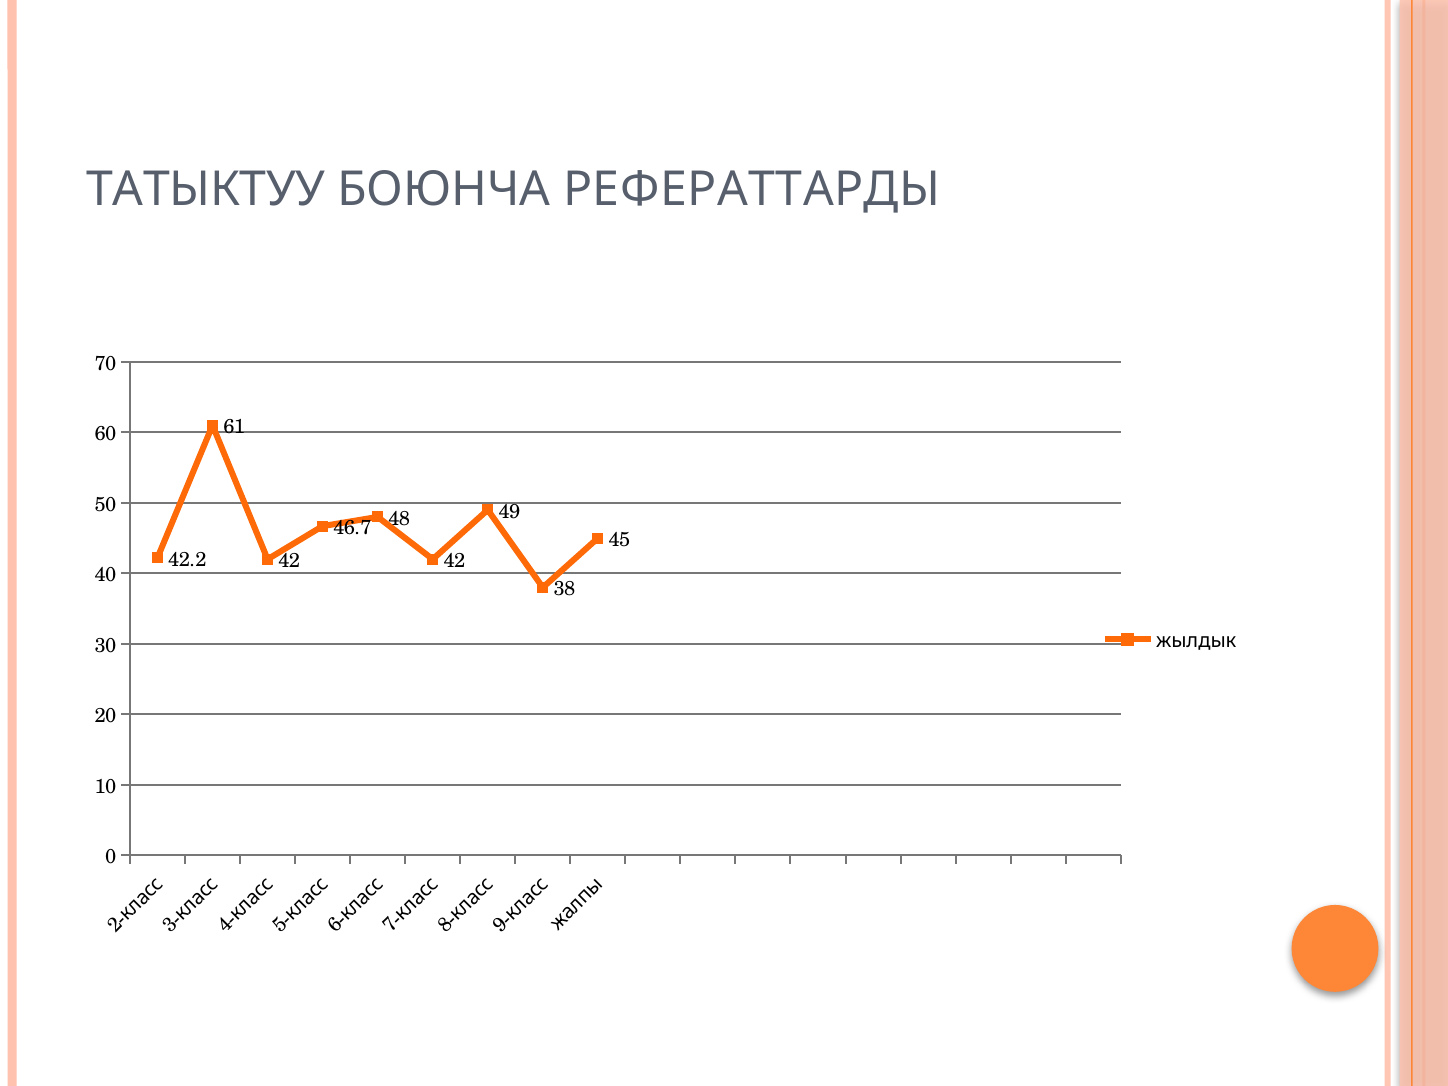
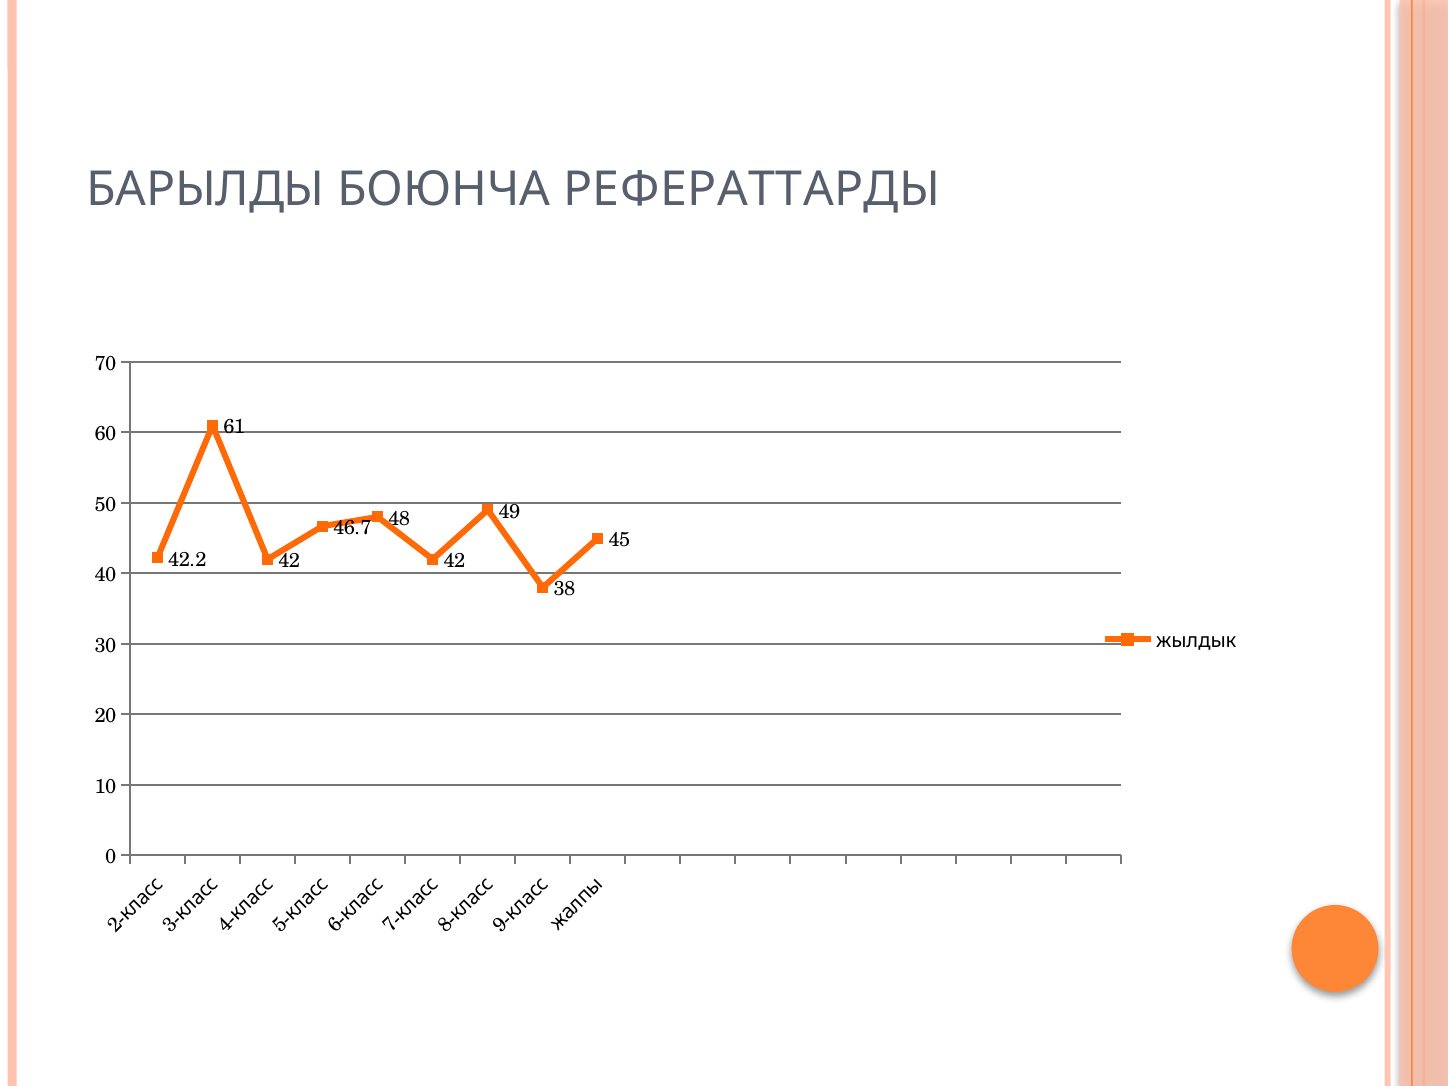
ТАТЫКТУУ: ТАТЫКТУУ -> БАРЫЛДЫ (206, 189)
